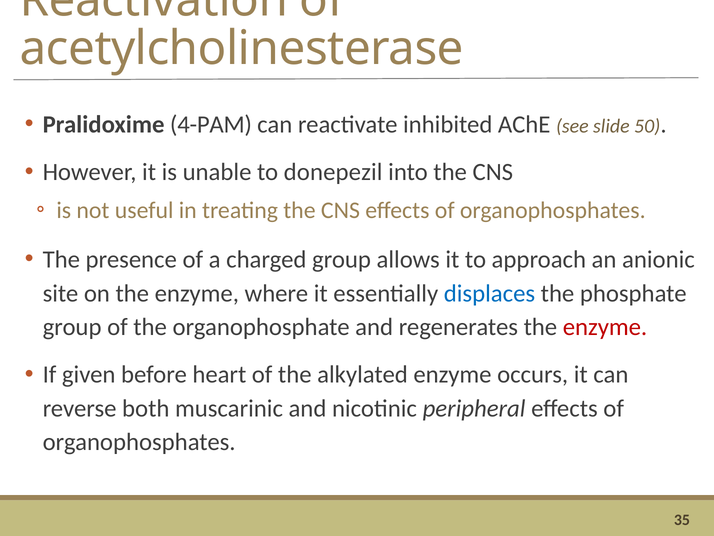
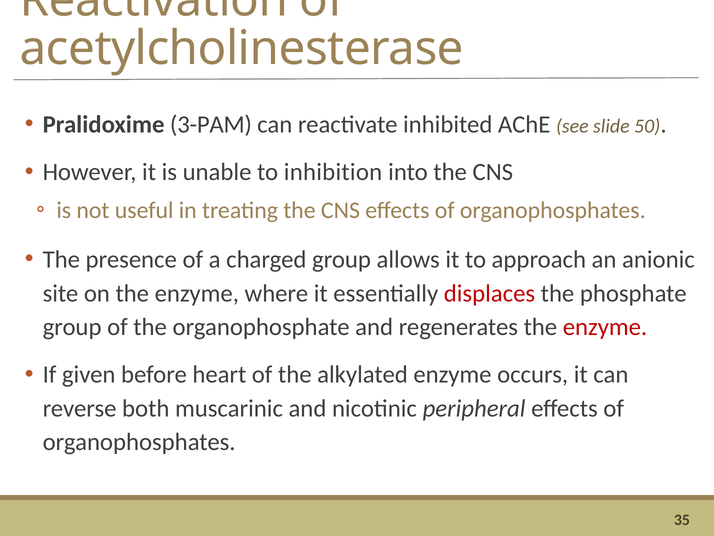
4-PAM: 4-PAM -> 3-PAM (211, 125)
donepezil: donepezil -> inhibition (333, 172)
displaces colour: blue -> red (489, 293)
